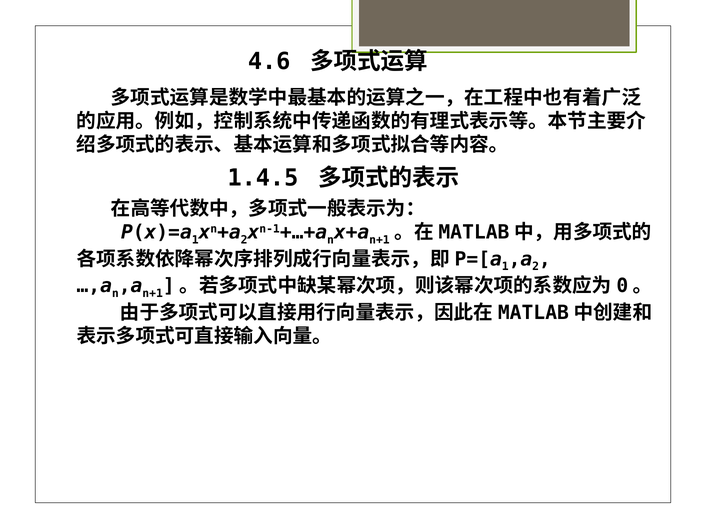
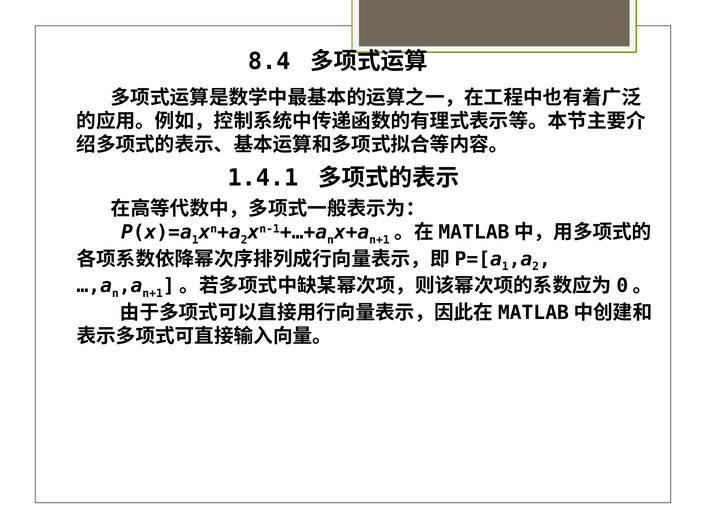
4.6: 4.6 -> 8.4 (269, 62)
1.4.5: 1.4.5 -> 1.4.1 (263, 178)
